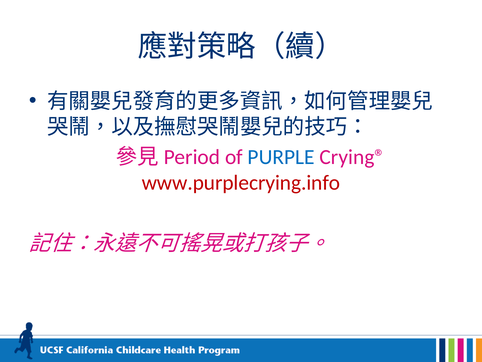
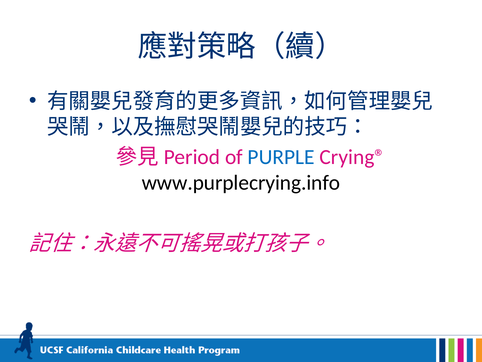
www.purplecrying.info colour: red -> black (241, 183)
